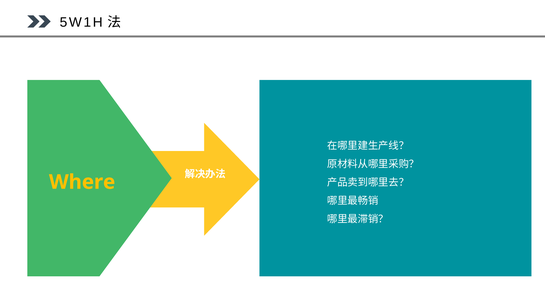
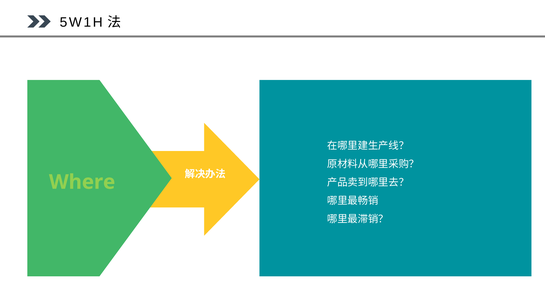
Where colour: yellow -> light green (82, 182)
